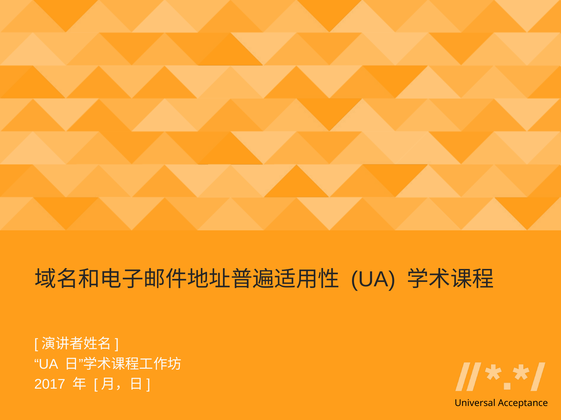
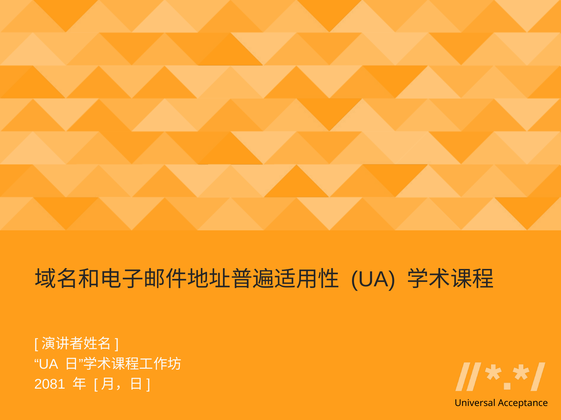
2017: 2017 -> 2081 (50, 385)
